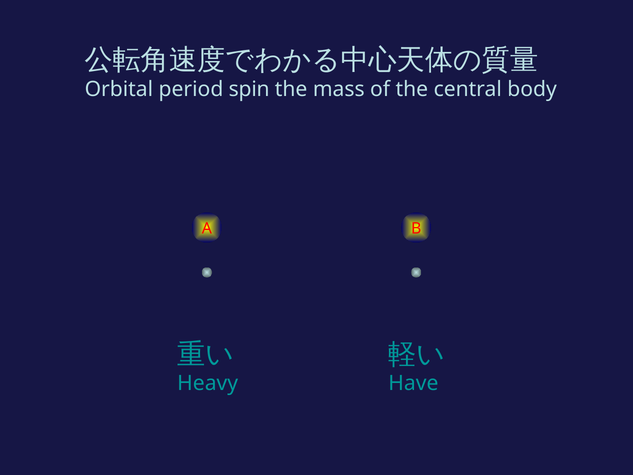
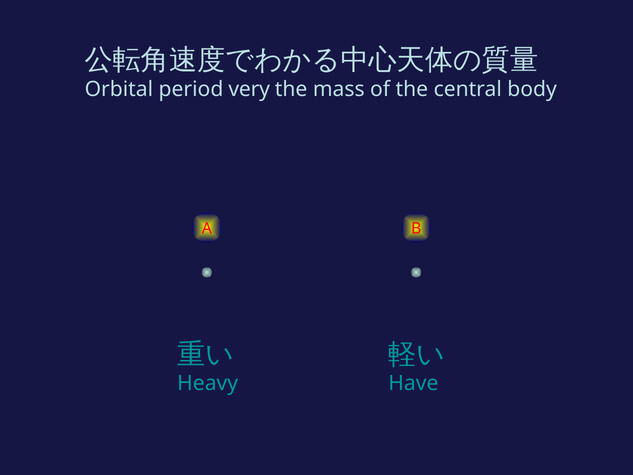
spin: spin -> very (249, 89)
